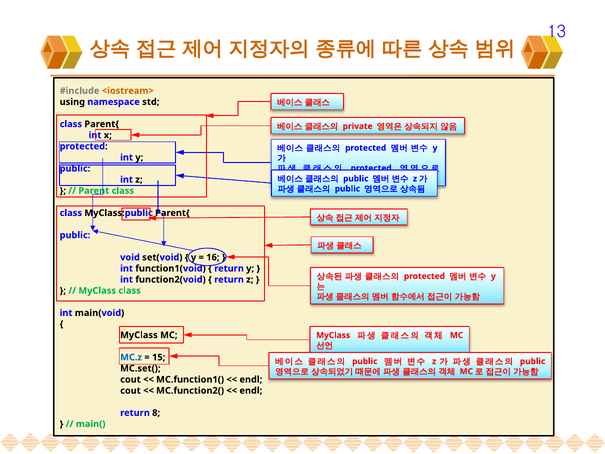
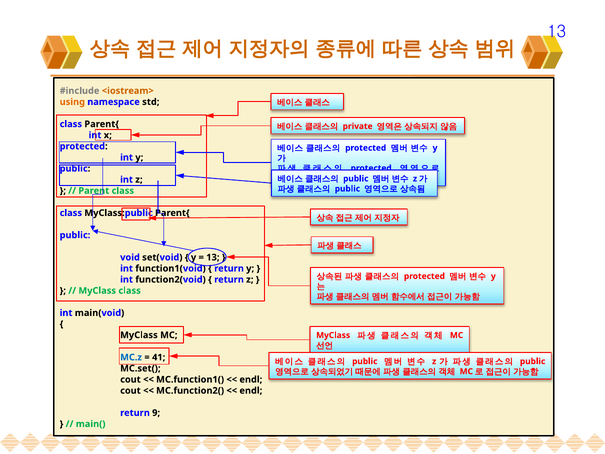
using colour: black -> orange (72, 102)
16: 16 -> 13 (213, 257)
15: 15 -> 41 (159, 357)
8: 8 -> 9 (156, 413)
